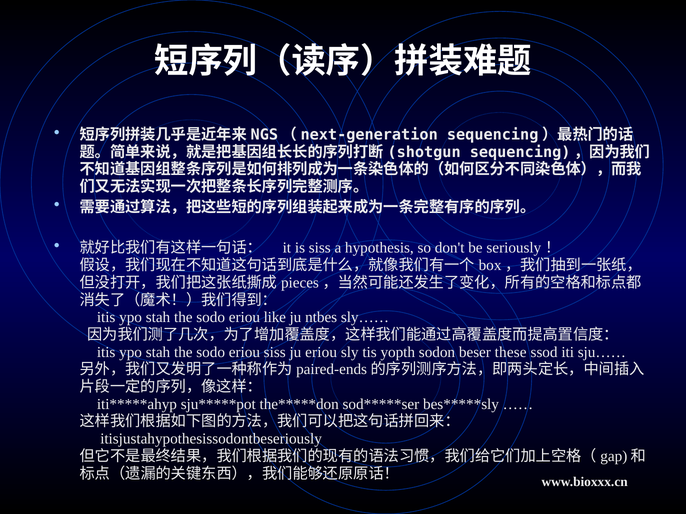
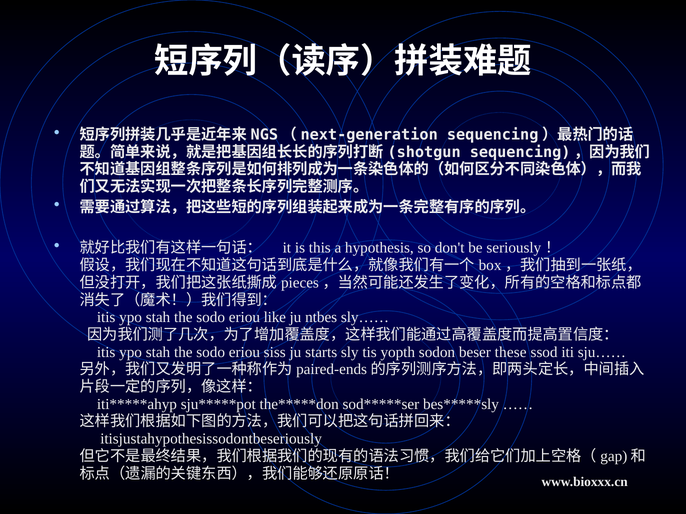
is siss: siss -> this (320, 248)
ju eriou: eriou -> starts (321, 352)
